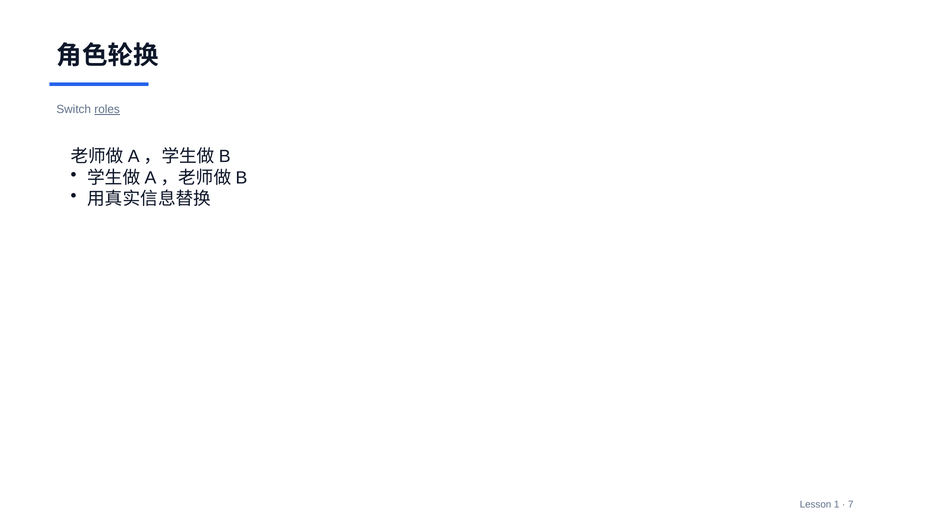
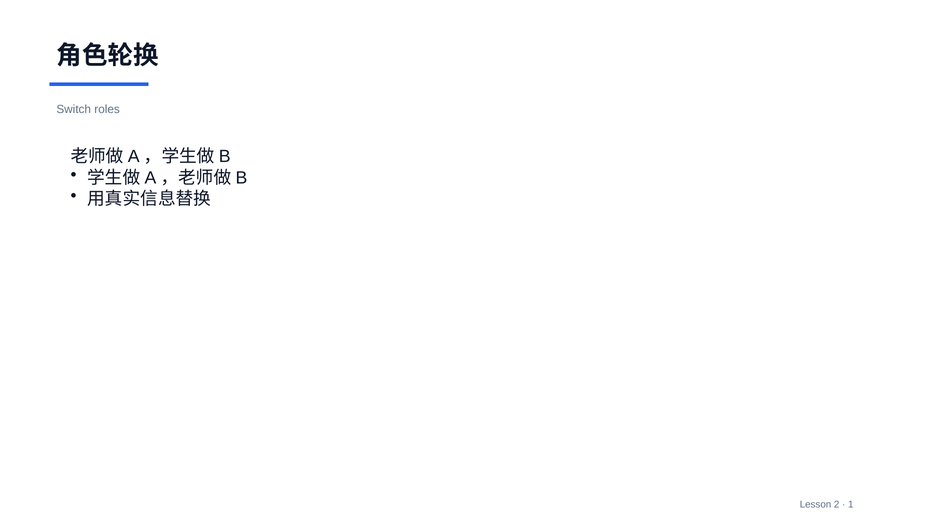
roles underline: present -> none (107, 110)
1: 1 -> 2 (837, 505)
7: 7 -> 1 (851, 505)
